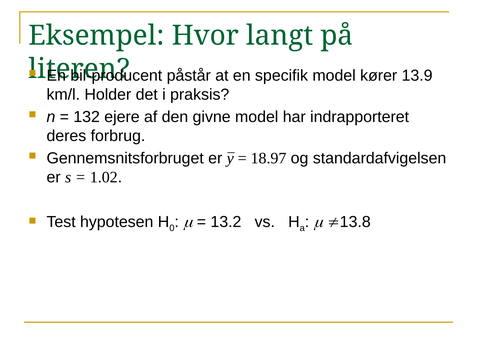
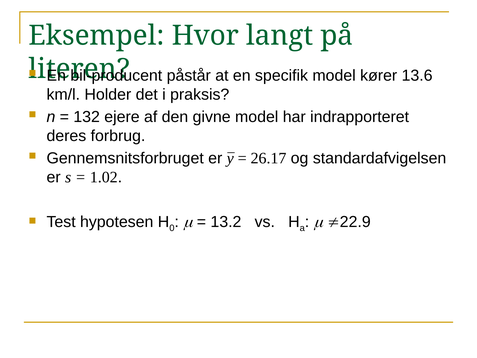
13.9: 13.9 -> 13.6 (417, 75)
18.97: 18.97 -> 26.17 (268, 158)
13.8: 13.8 -> 22.9 (355, 222)
